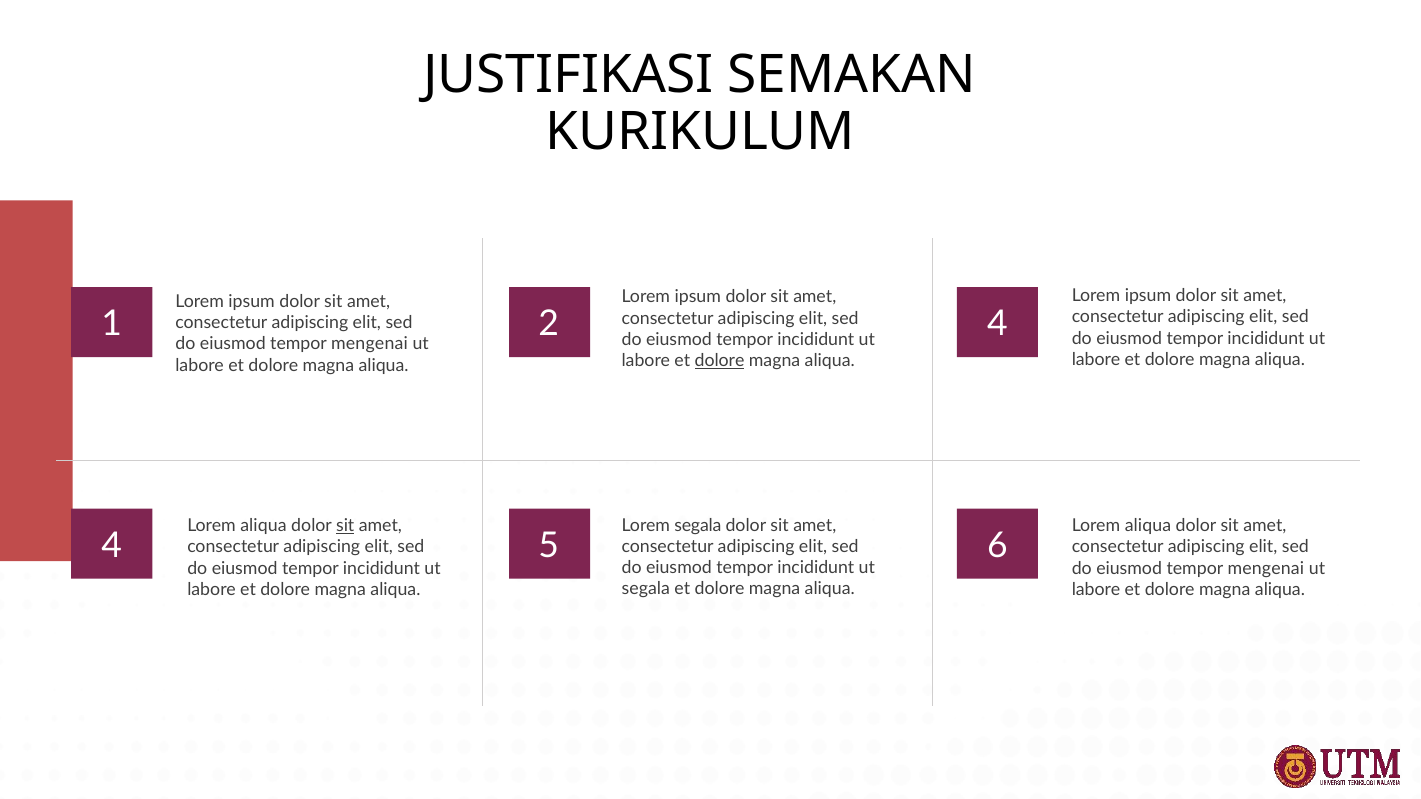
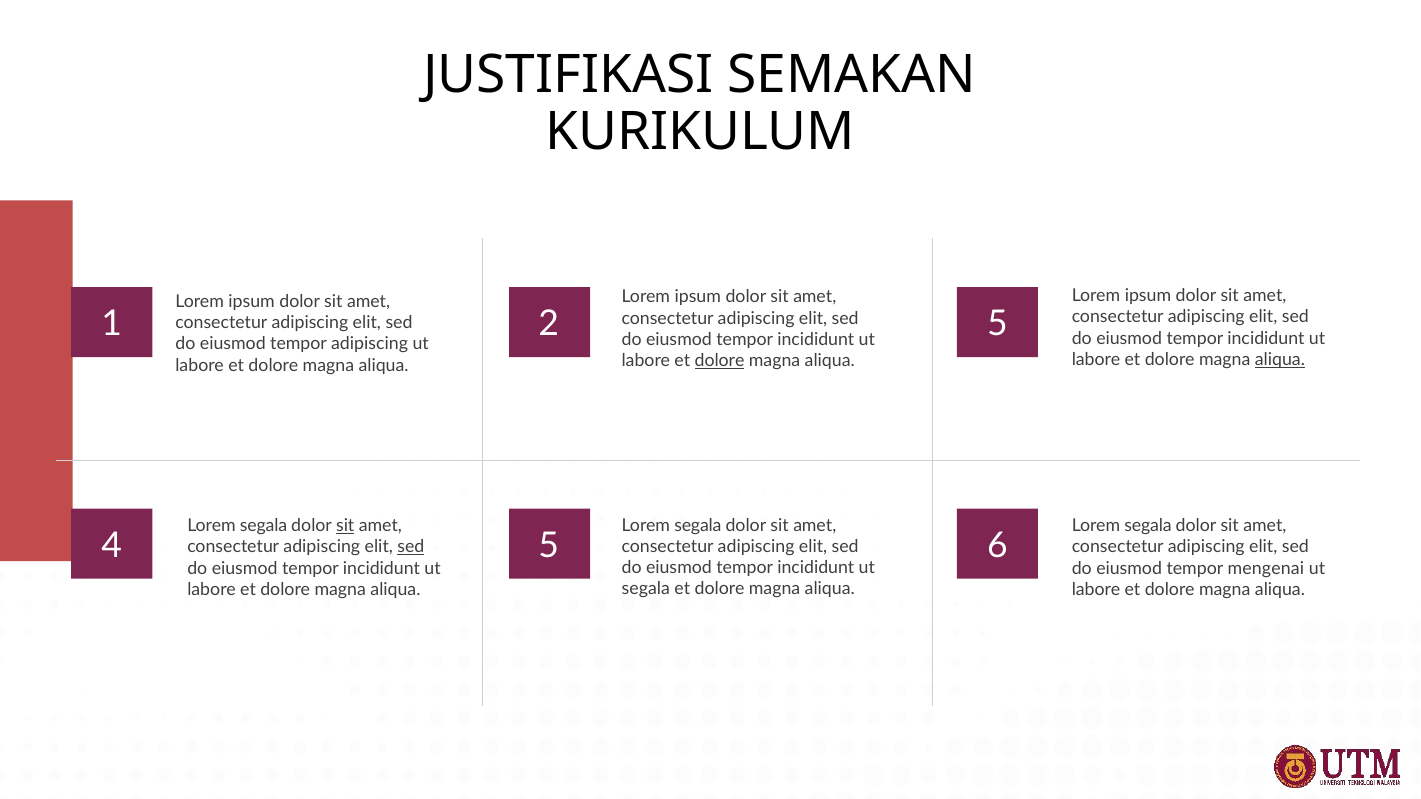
2 4: 4 -> 5 (997, 324)
mengenai: mengenai -> adipiscing (370, 344)
aliqua underline: none -> present (1280, 360)
aliqua: aliqua -> segala (264, 526)
aliqua: aliqua -> segala (1148, 526)
sed underline: none -> present (411, 547)
